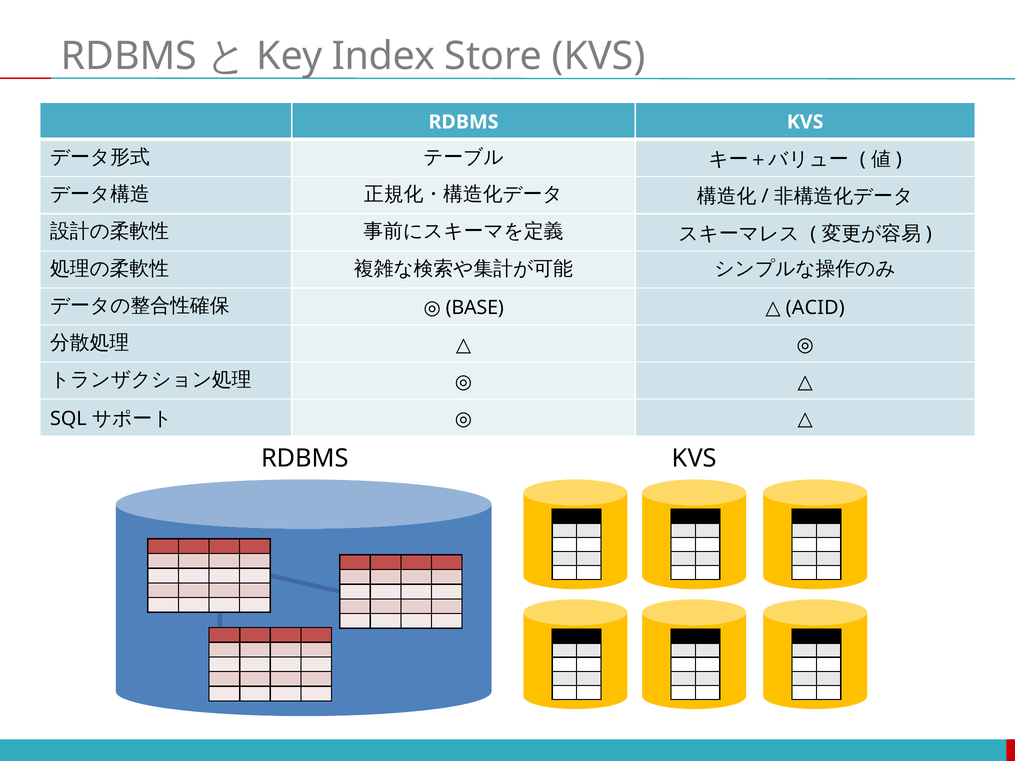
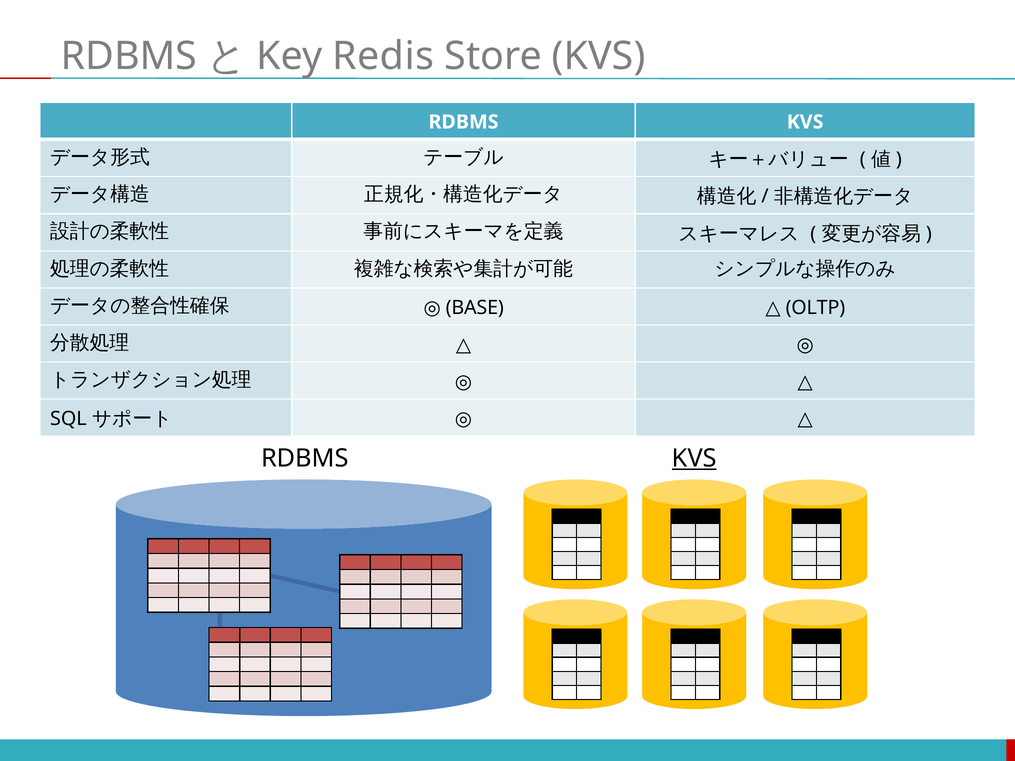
Index: Index -> Redis (383, 56)
ACID: ACID -> OLTP (815, 308)
KVS underline: none -> present (694, 458)
